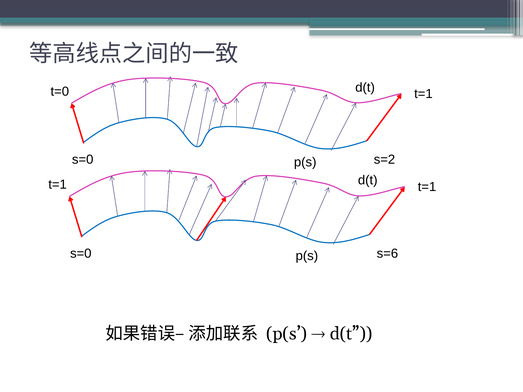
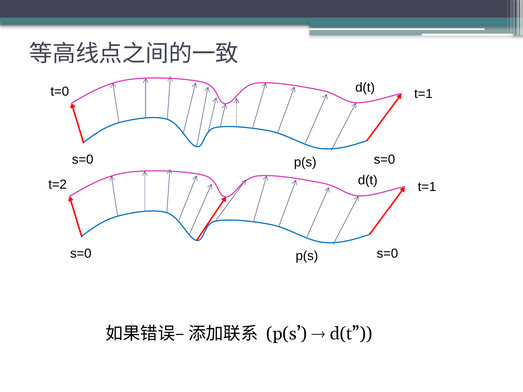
s=2: s=2 -> s=0 (384, 160)
t=1: t=1 -> t=2 (58, 185)
s=6: s=6 -> s=0 (387, 254)
